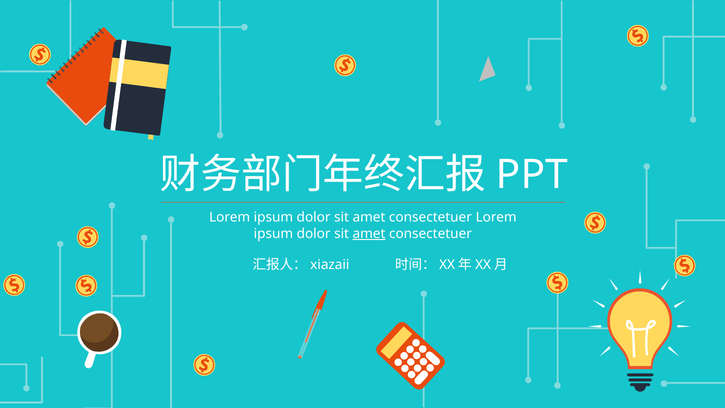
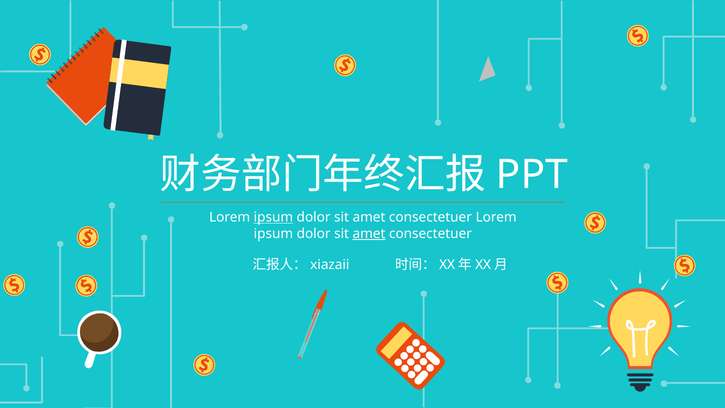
ipsum underline: none -> present (273, 217)
